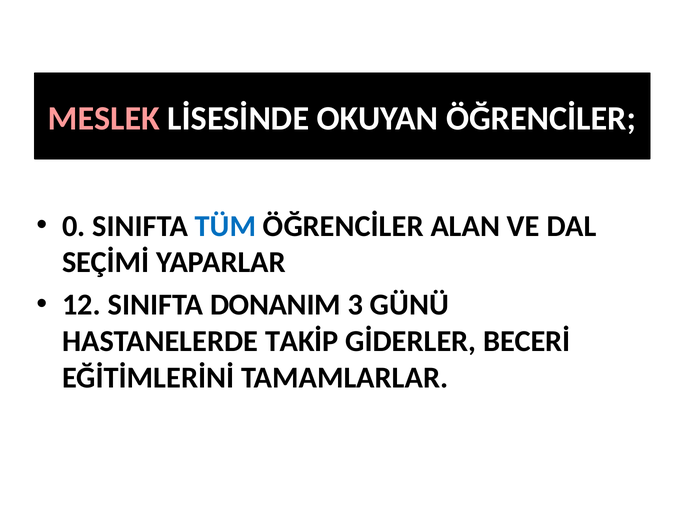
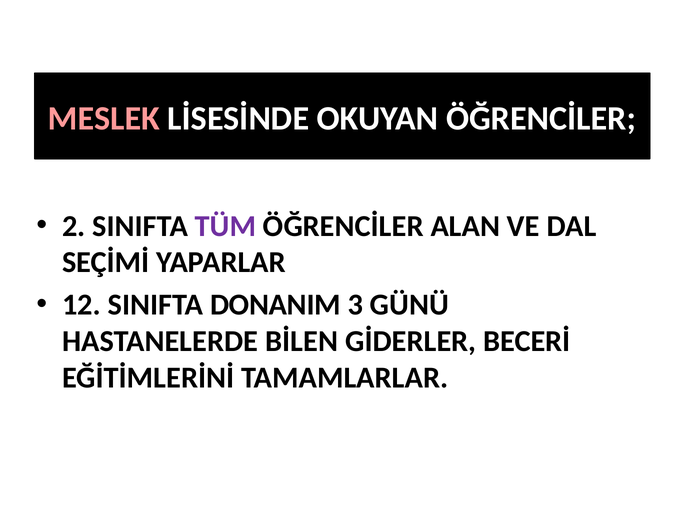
0: 0 -> 2 (74, 226)
TÜM colour: blue -> purple (225, 226)
TAKİP: TAKİP -> BİLEN (302, 342)
